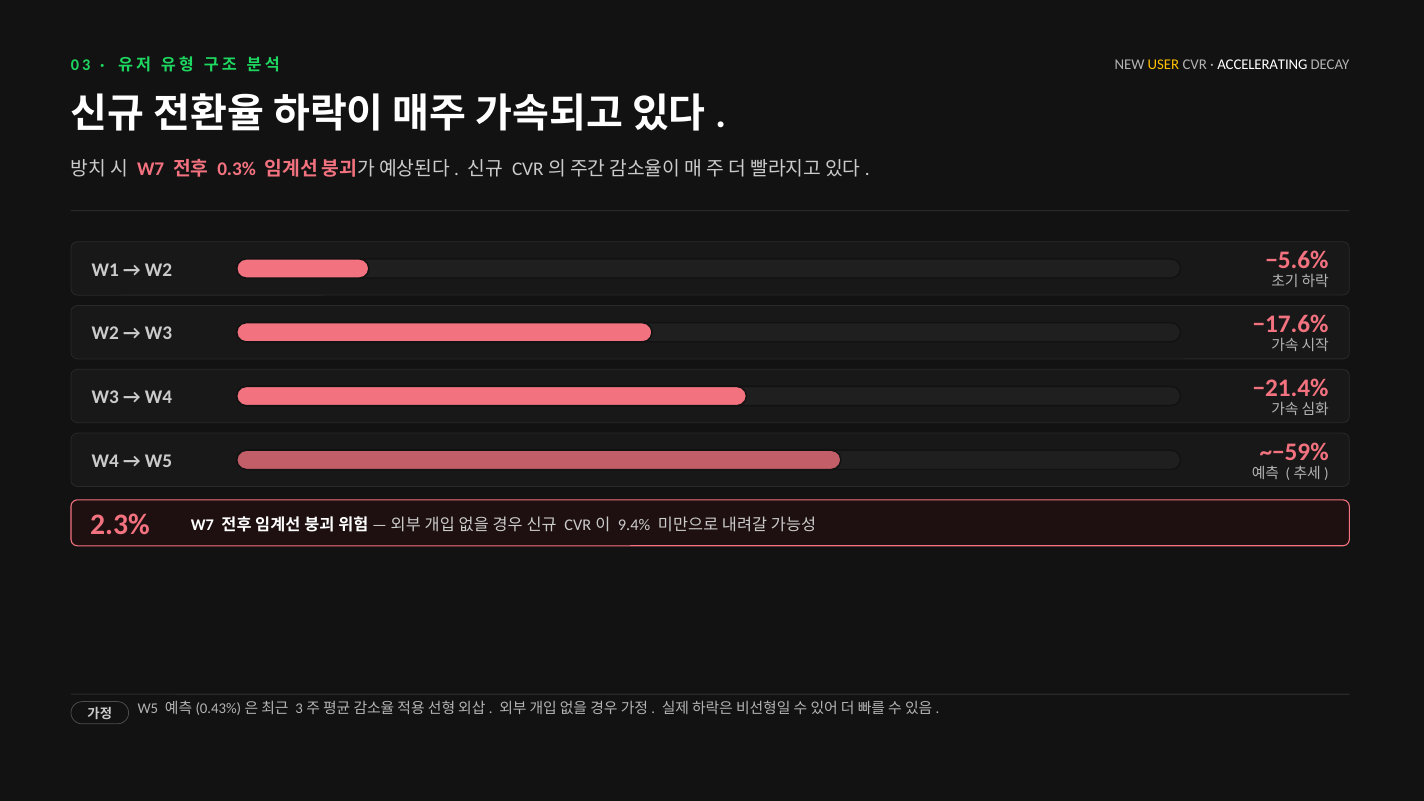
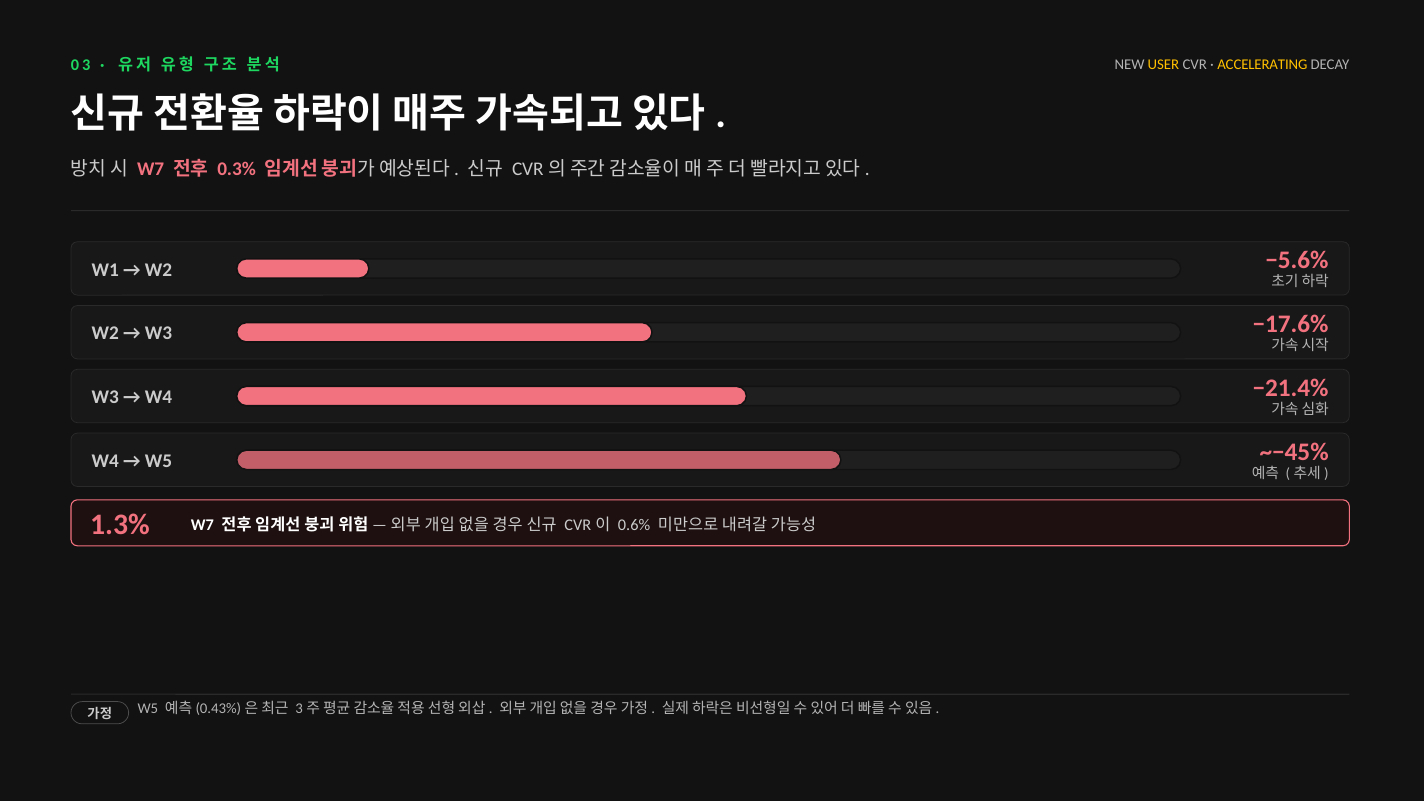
ACCELERATING colour: white -> yellow (1262, 65)
~−59%: ~−59% -> ~−45% (1294, 452)
2.3%: 2.3% -> 1.3% (120, 525)
9.4%: 9.4% -> 0.6% (634, 525)
